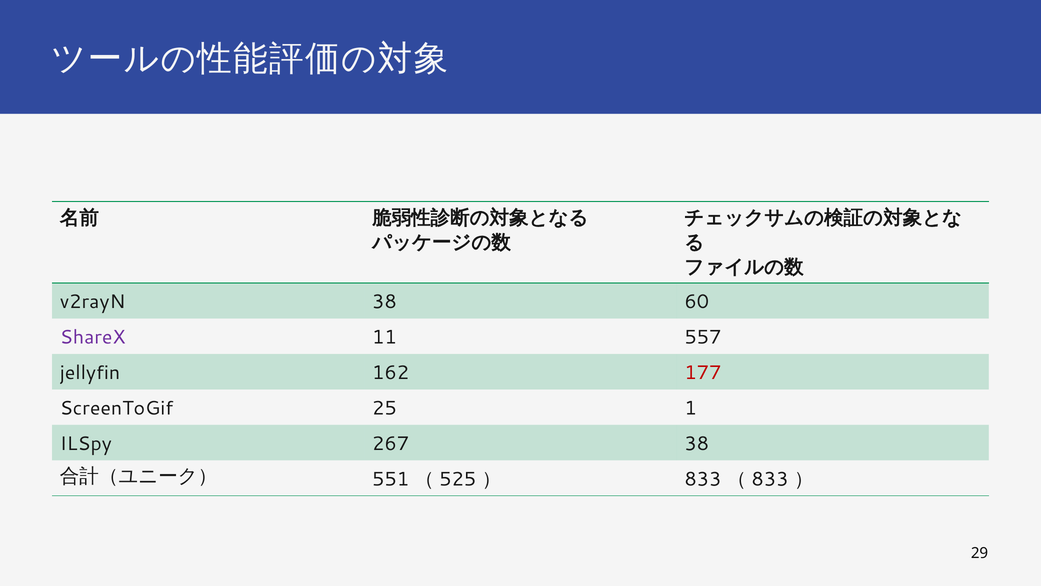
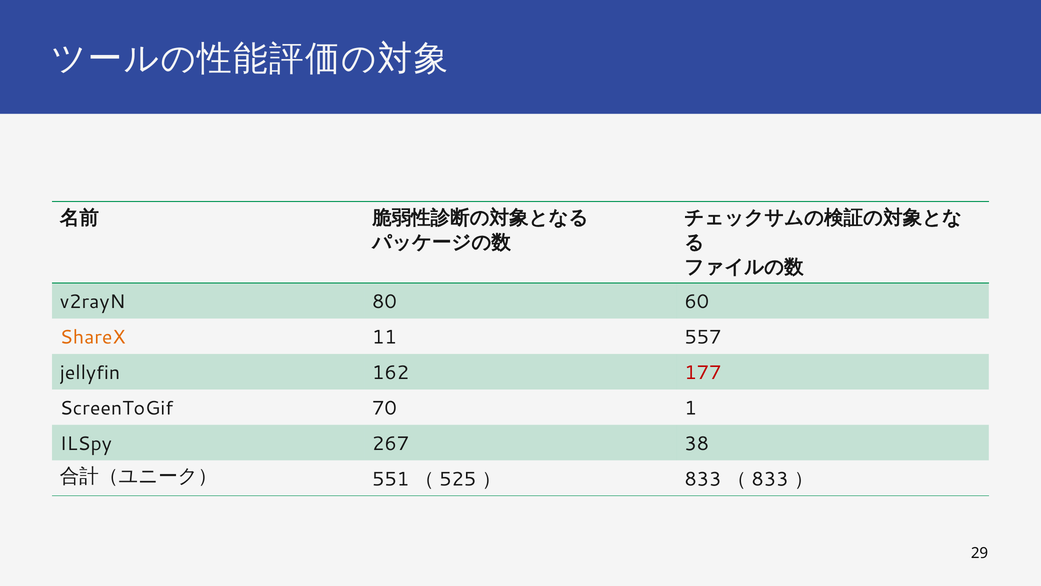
v2rayN 38: 38 -> 80 (384, 302)
ShareX colour: purple -> orange (93, 337)
25: 25 -> 70 (384, 408)
